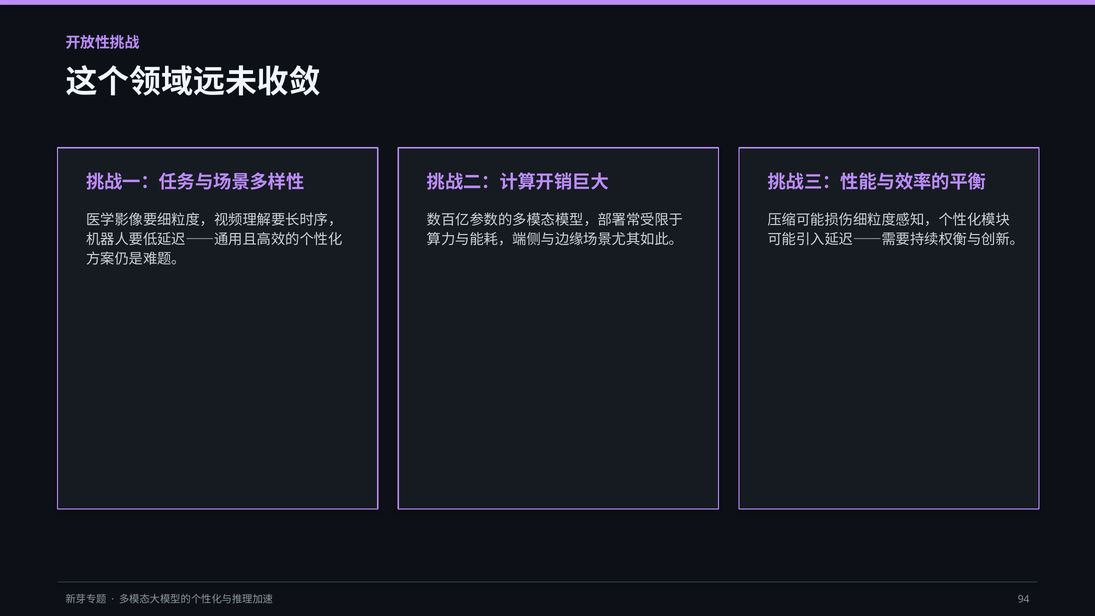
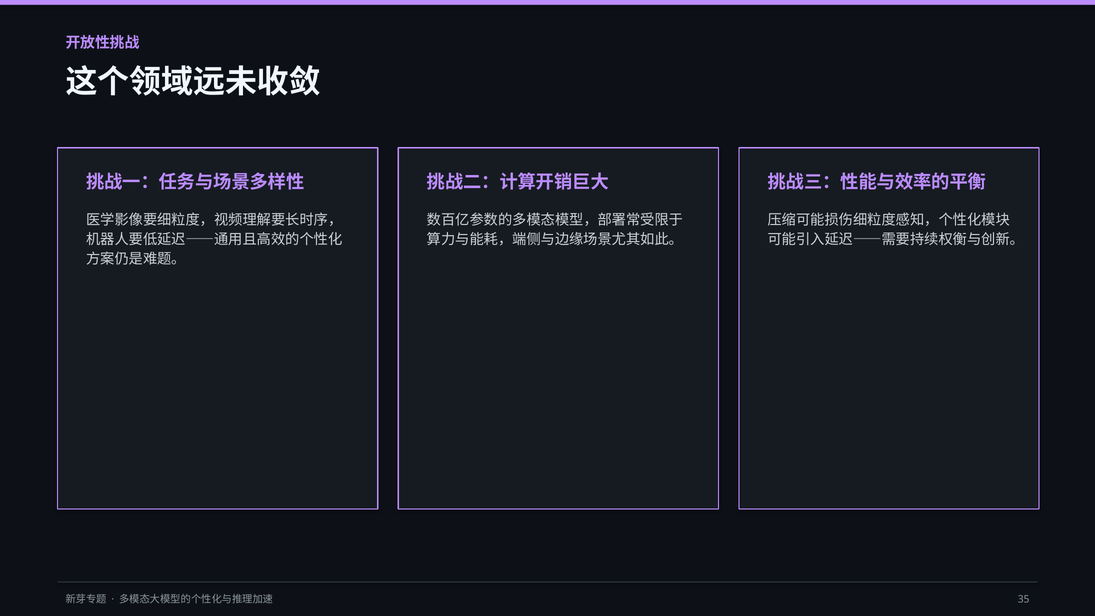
94: 94 -> 35 (1024, 599)
